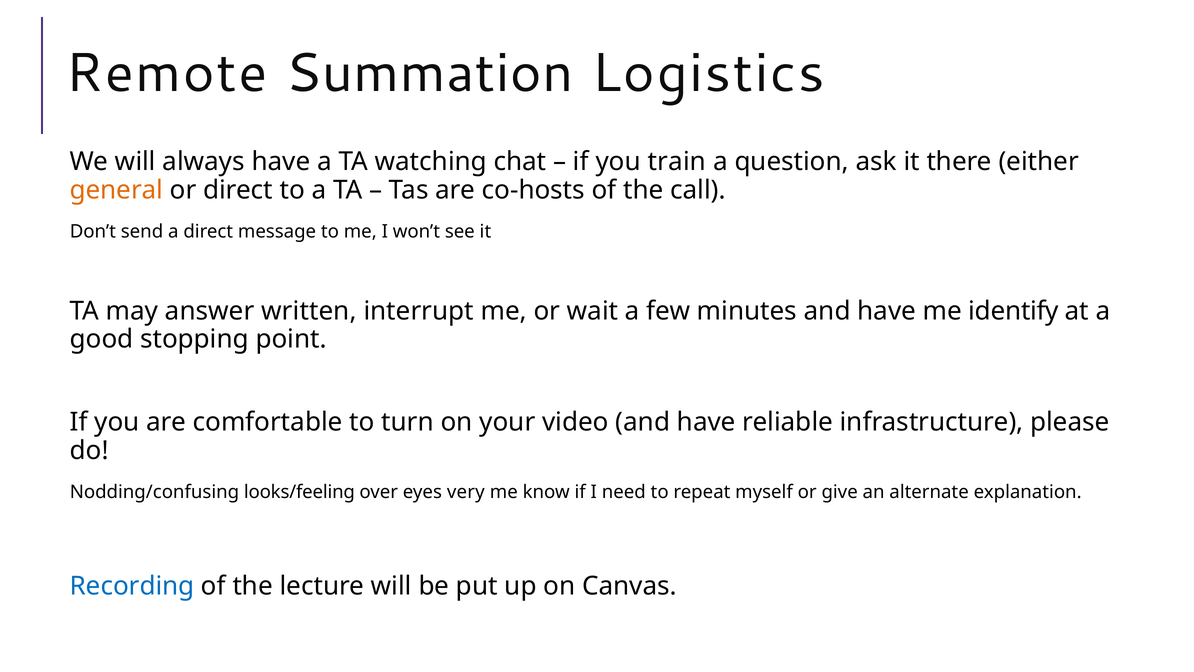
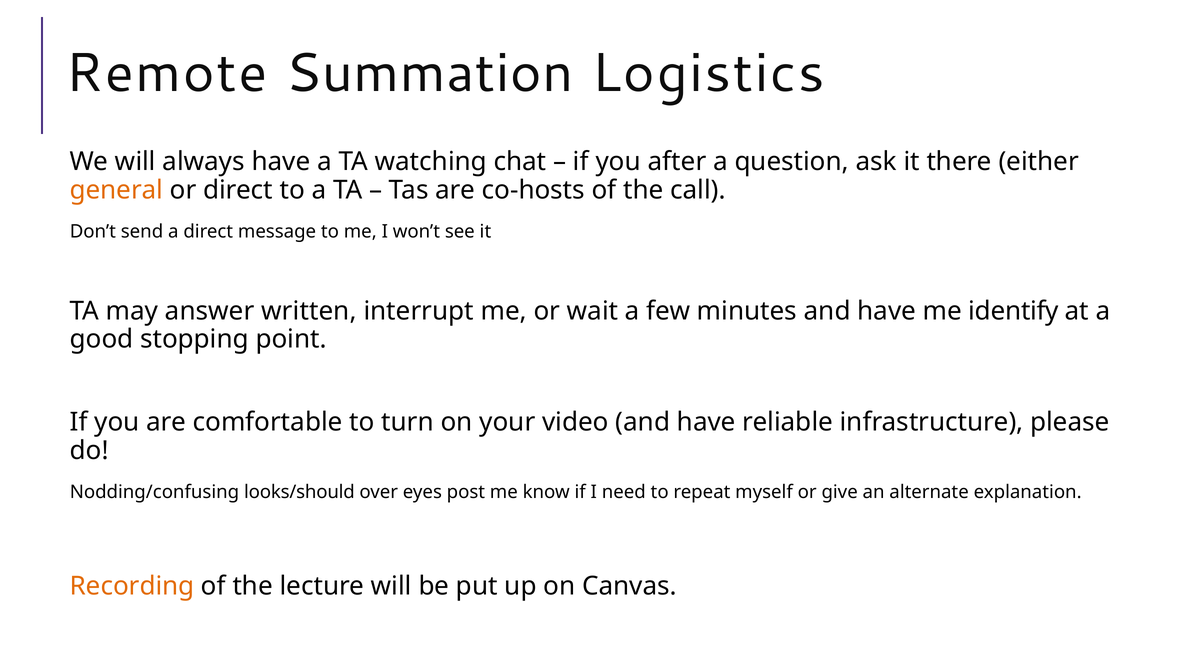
train: train -> after (677, 162)
looks/feeling: looks/feeling -> looks/should (299, 492)
very: very -> post (466, 492)
Recording colour: blue -> orange (132, 586)
